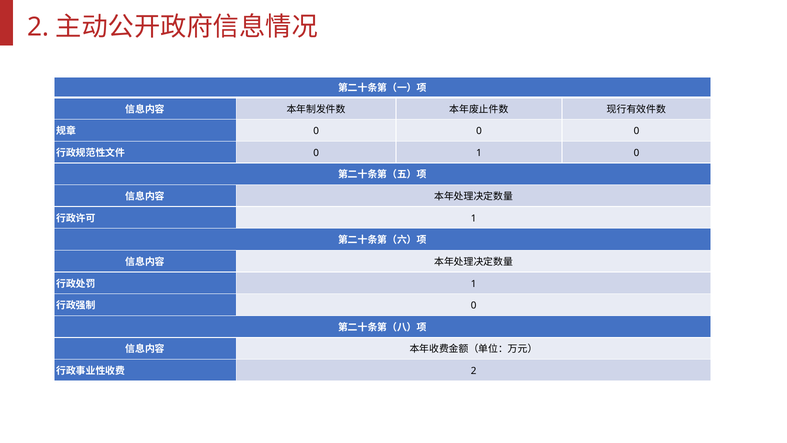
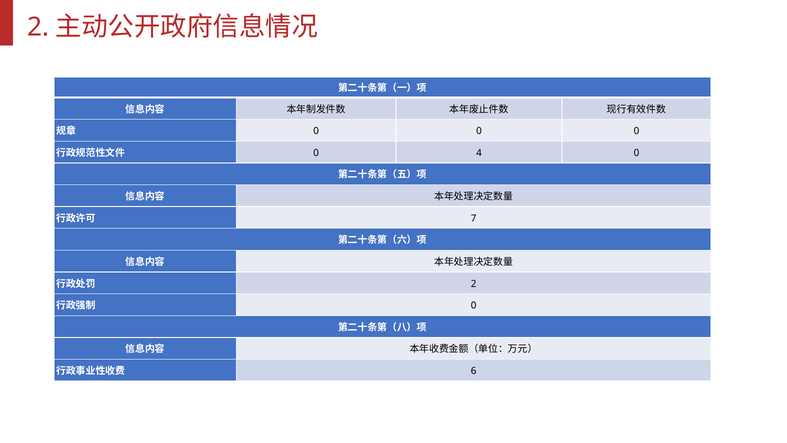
0 1: 1 -> 4 (479, 153)
1: 1 -> 7 (474, 218)
1: 1 -> 2 (474, 284)
2: 2 -> 6 (474, 371)
